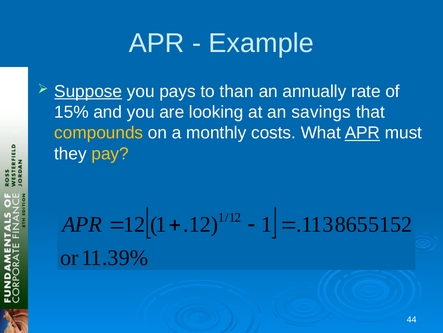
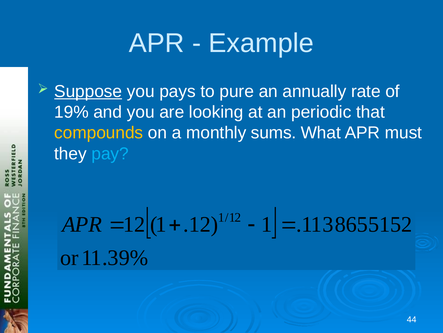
than: than -> pure (237, 91)
15%: 15% -> 19% (71, 112)
savings: savings -> periodic (321, 112)
costs: costs -> sums (274, 133)
APR underline: present -> none (362, 133)
pay colour: yellow -> light blue (110, 153)
